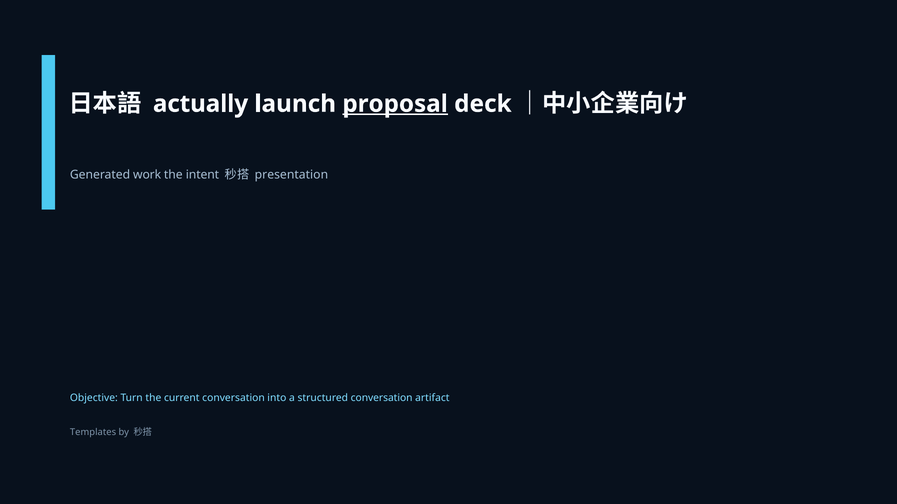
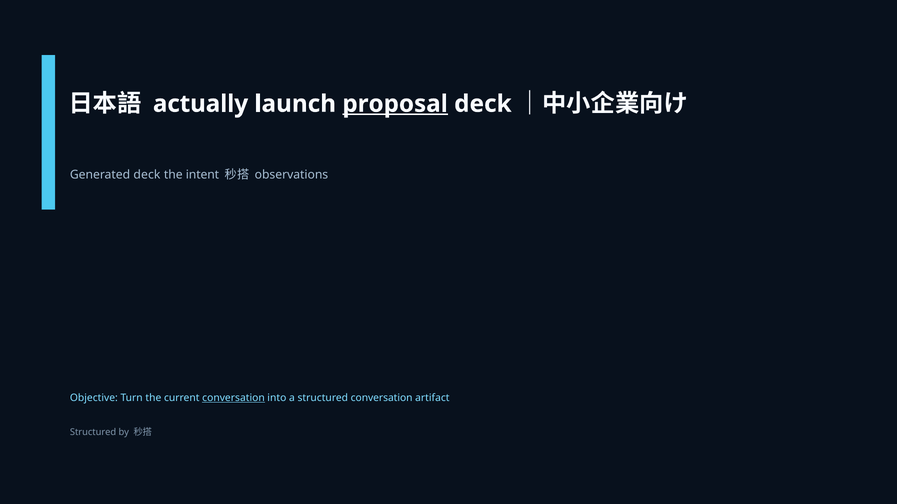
Generated work: work -> deck (147, 175)
presentation: presentation -> observations (291, 175)
conversation underline: none -> present (233, 398)
Templates: Templates -> Structured (93, 433)
